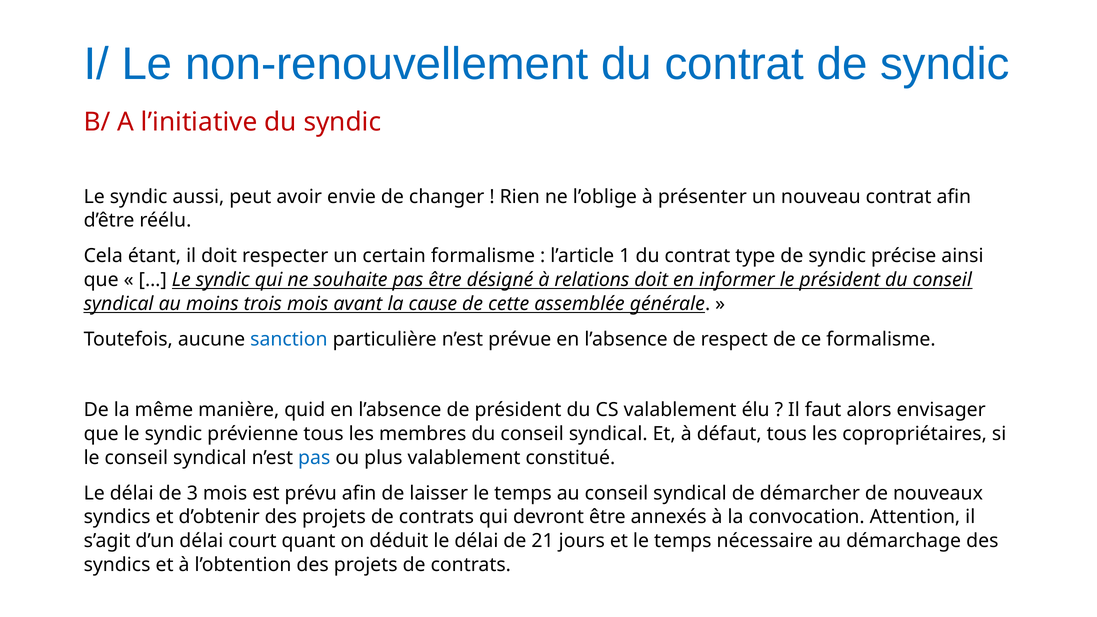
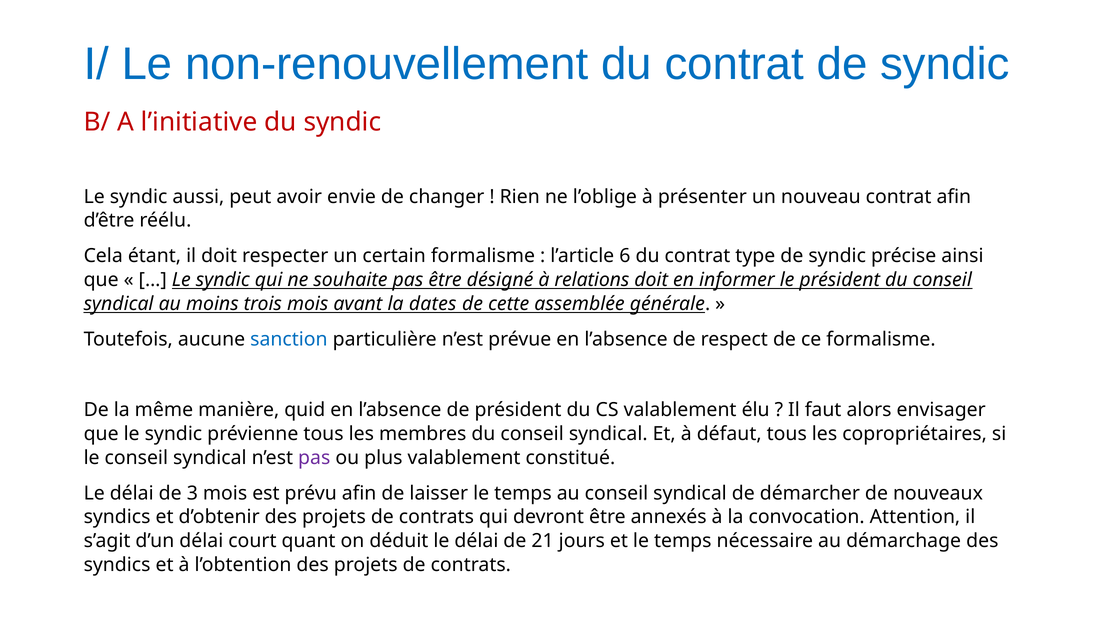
1: 1 -> 6 (625, 256)
cause: cause -> dates (433, 304)
pas colour: blue -> purple (314, 458)
